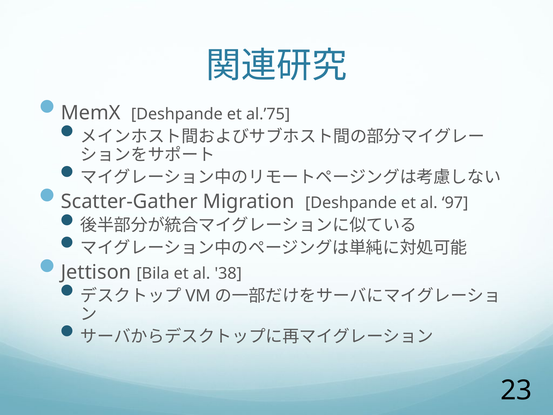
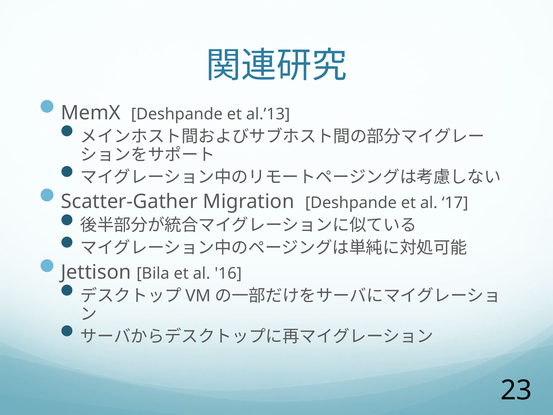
al.’75: al.’75 -> al.’13 (268, 114)
97: 97 -> 17 (455, 203)
38: 38 -> 16 (228, 273)
